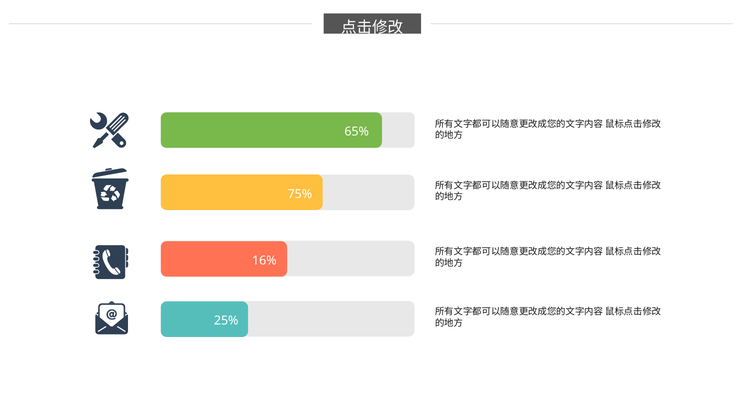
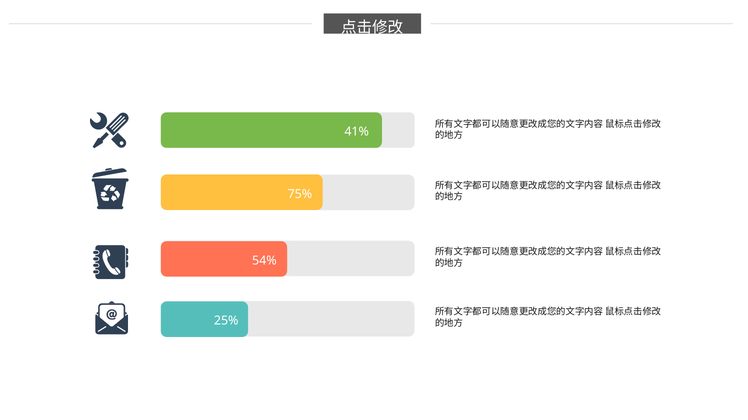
65%: 65% -> 41% (357, 132)
16%: 16% -> 54% (264, 261)
